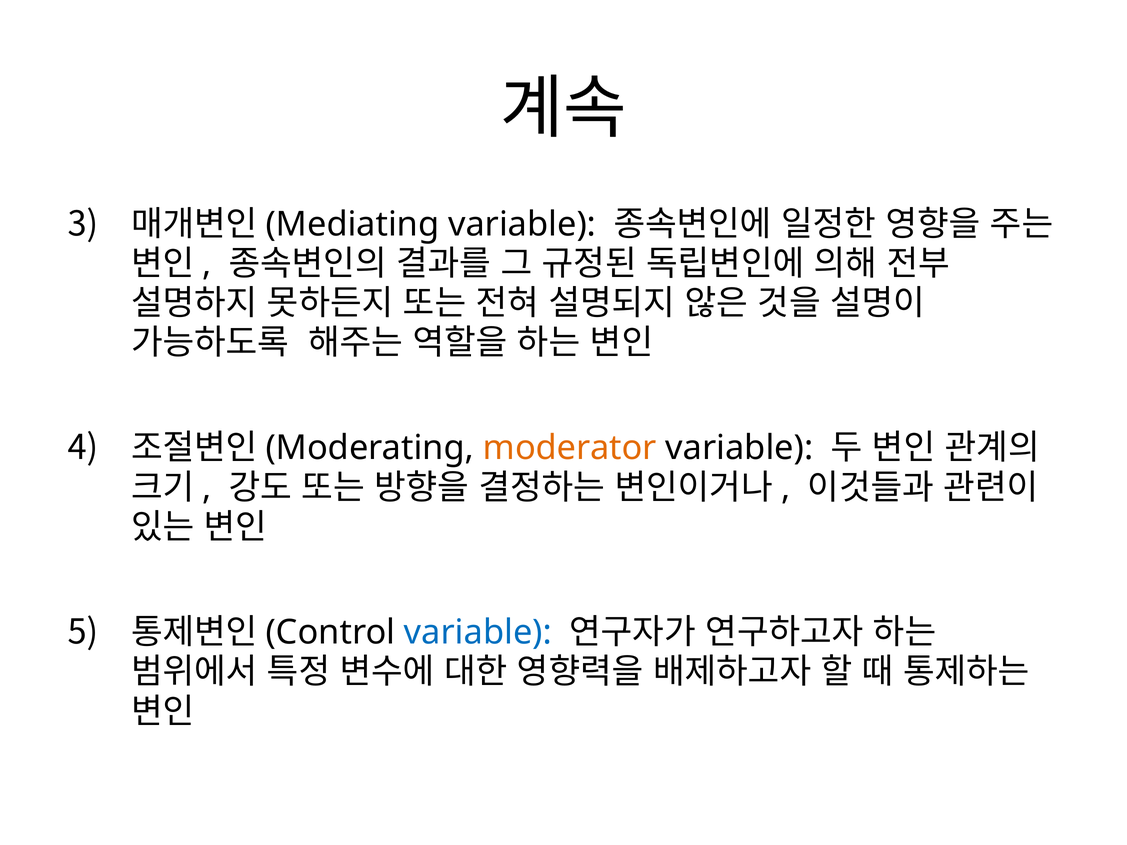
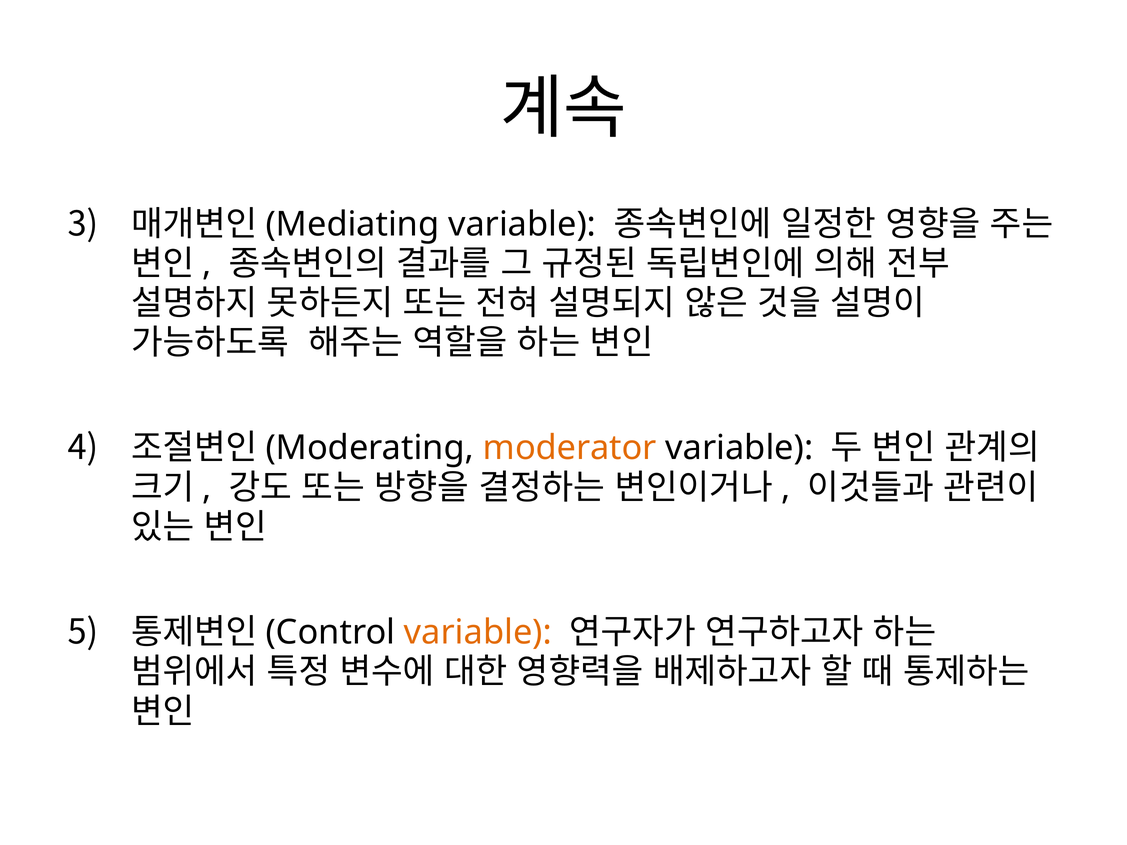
variable colour: blue -> orange (478, 633)
